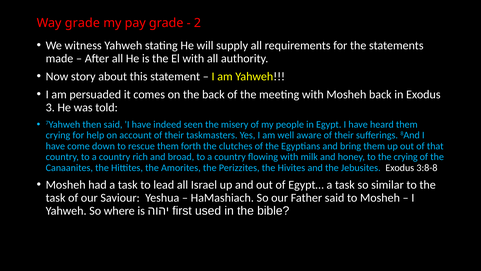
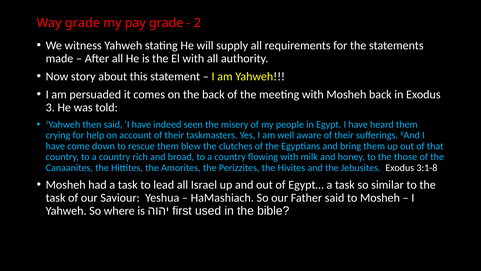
forth: forth -> blew (191, 146)
the crying: crying -> those (406, 157)
3:8-8: 3:8-8 -> 3:1-8 (427, 168)
